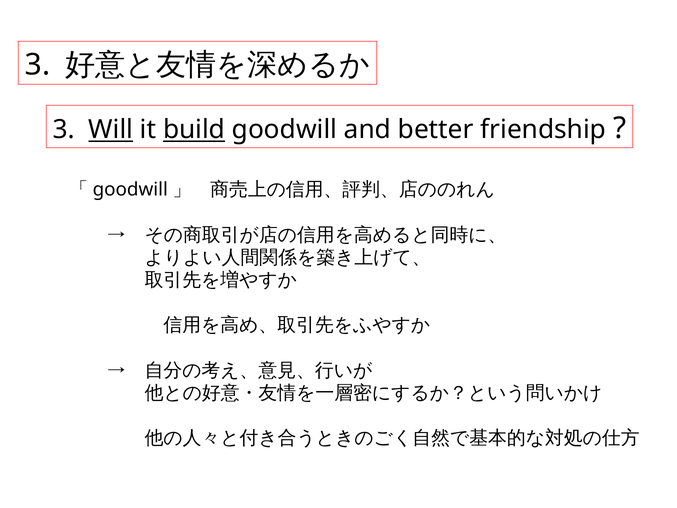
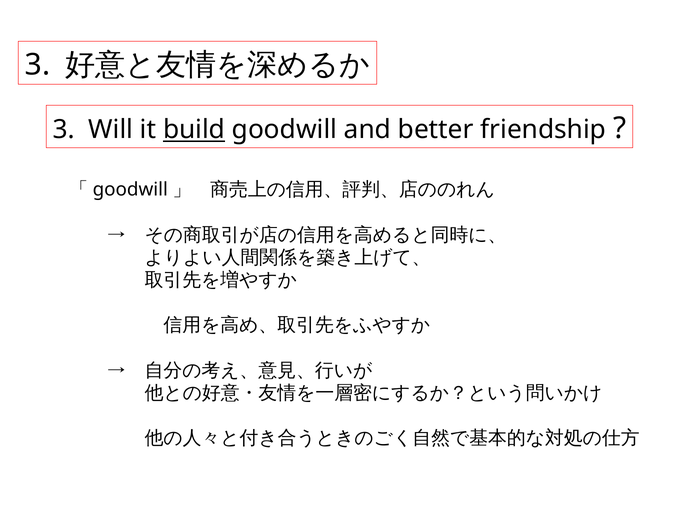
Will underline: present -> none (111, 130)
